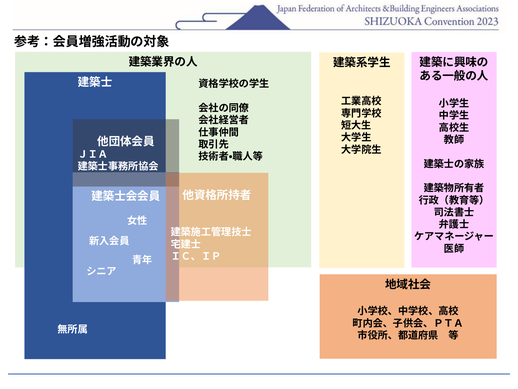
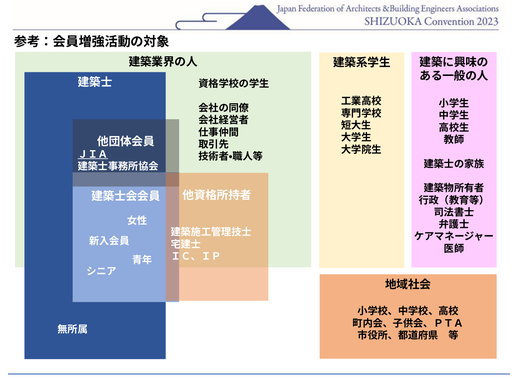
ＪＩＡ underline: none -> present (93, 154)
